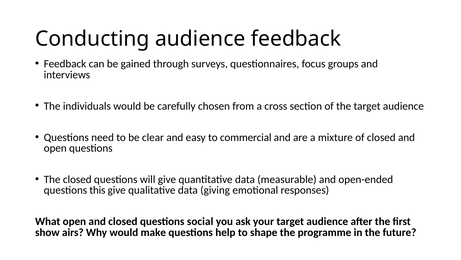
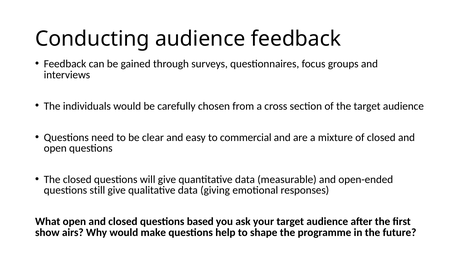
this: this -> still (97, 190)
social: social -> based (200, 221)
